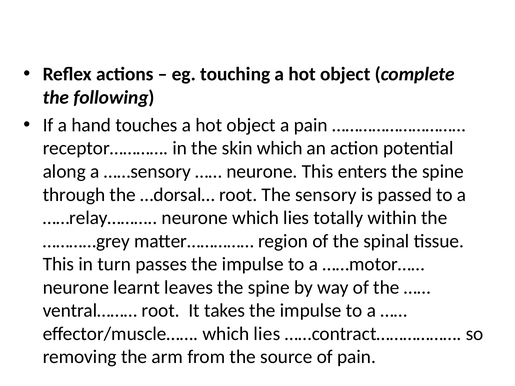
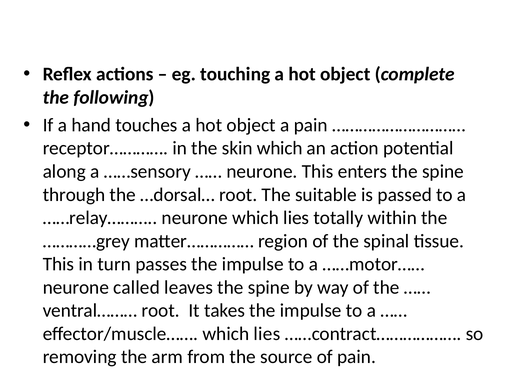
sensory: sensory -> suitable (326, 195)
learnt: learnt -> called (137, 288)
